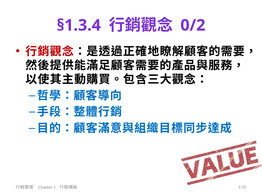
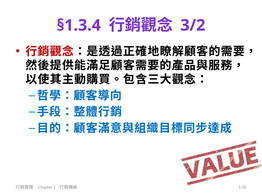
0/2: 0/2 -> 3/2 (193, 25)
